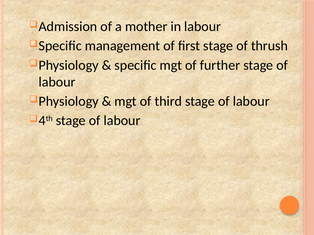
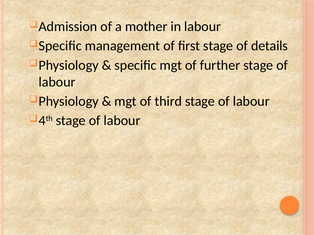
thrush: thrush -> details (269, 46)
